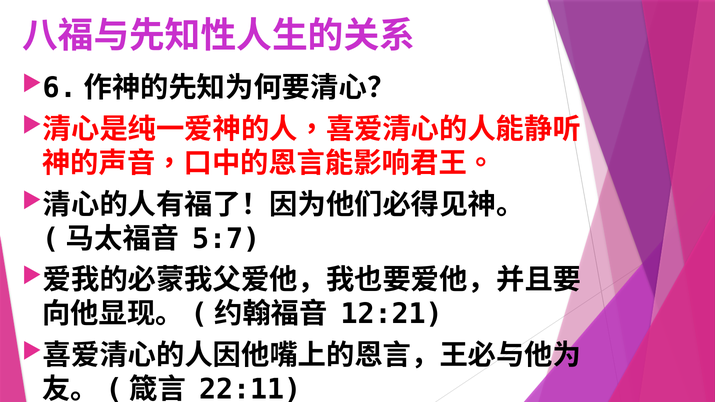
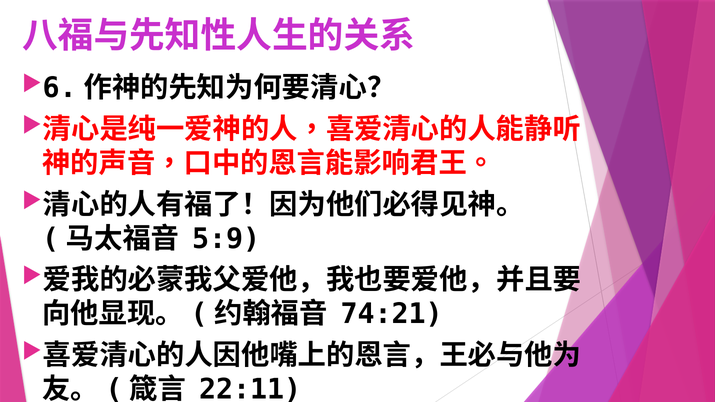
5:7: 5:7 -> 5:9 (226, 239)
12:21: 12:21 -> 74:21 (392, 314)
